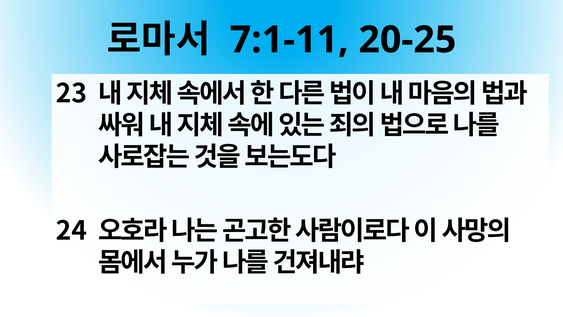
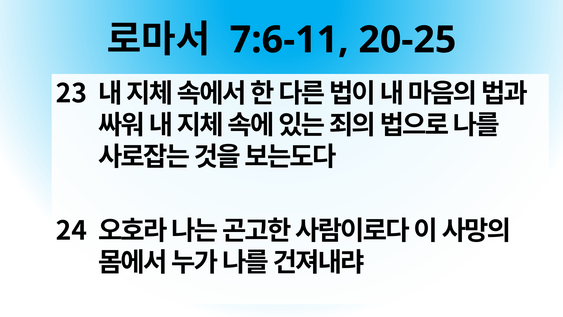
7:1-11: 7:1-11 -> 7:6-11 (289, 40)
